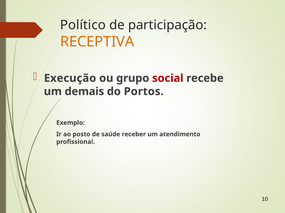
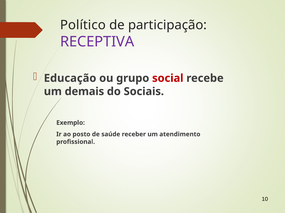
RECEPTIVA colour: orange -> purple (97, 42)
Execução: Execução -> Educação (70, 78)
Portos: Portos -> Sociais (144, 92)
